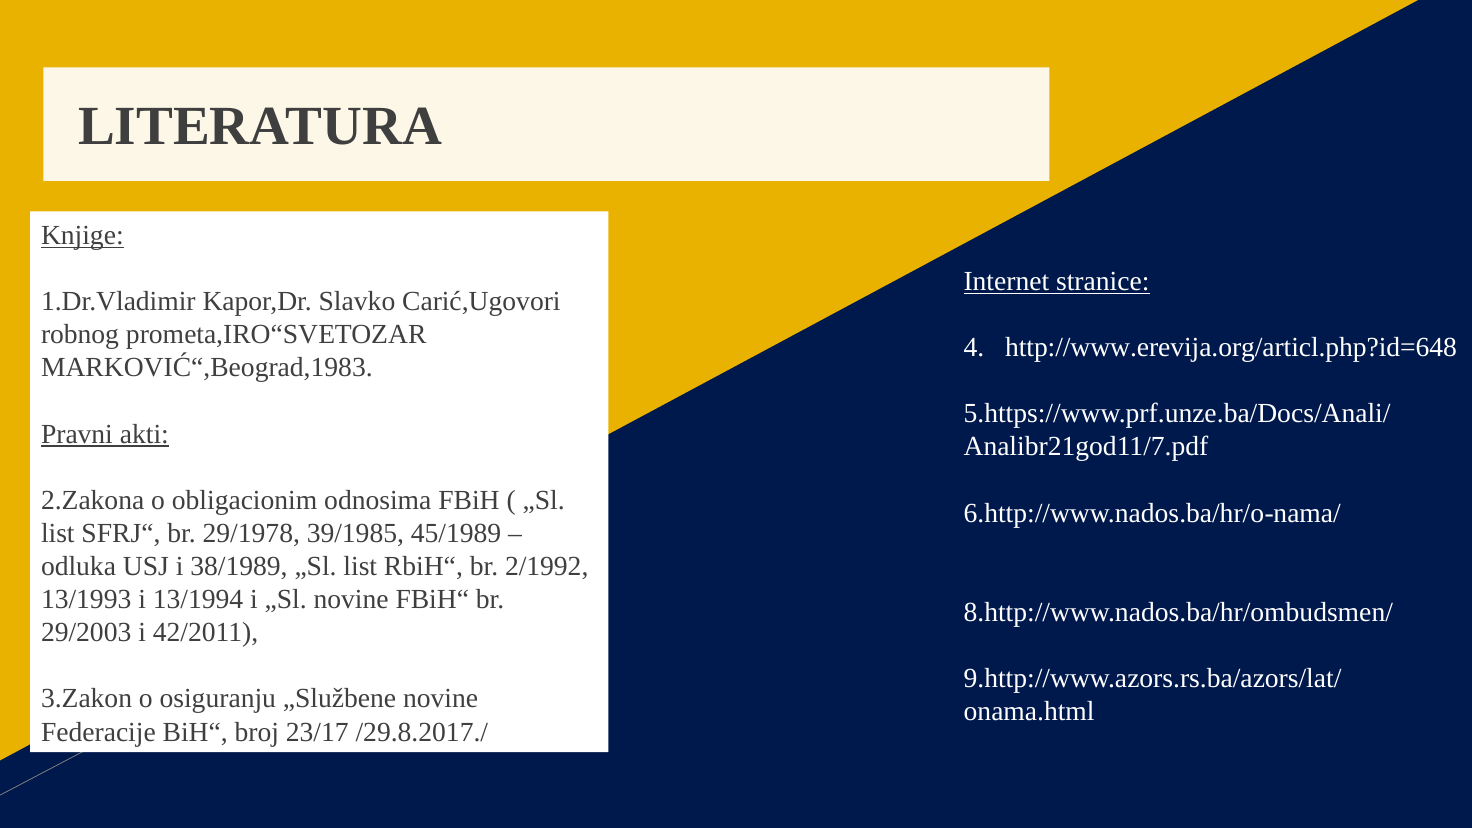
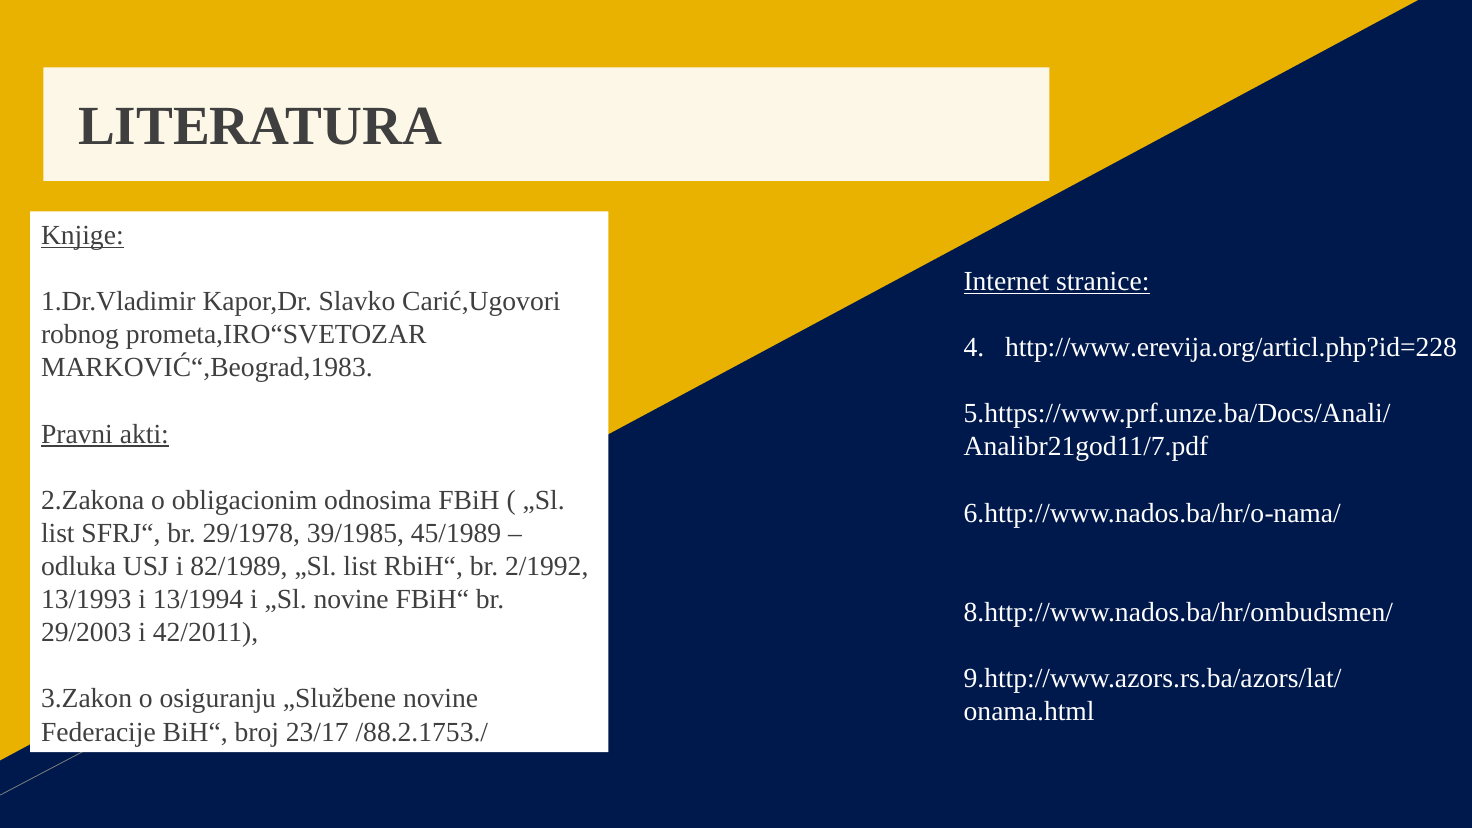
http://www.erevija.org/articl.php?id=648: http://www.erevija.org/articl.php?id=648 -> http://www.erevija.org/articl.php?id=228 (1231, 347)
38/1989: 38/1989 -> 82/1989 (239, 566)
/29.8.2017./: /29.8.2017./ -> /88.2.1753./ (422, 732)
